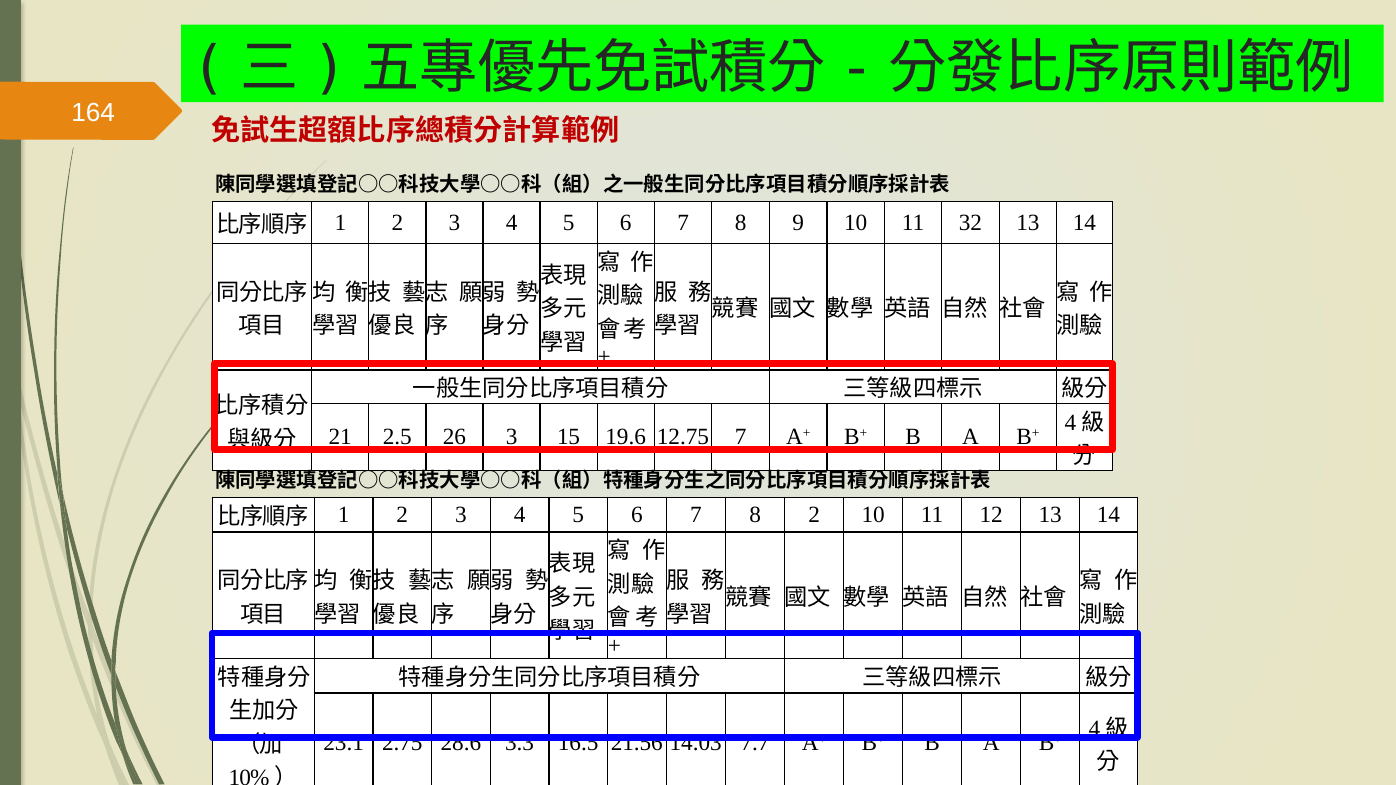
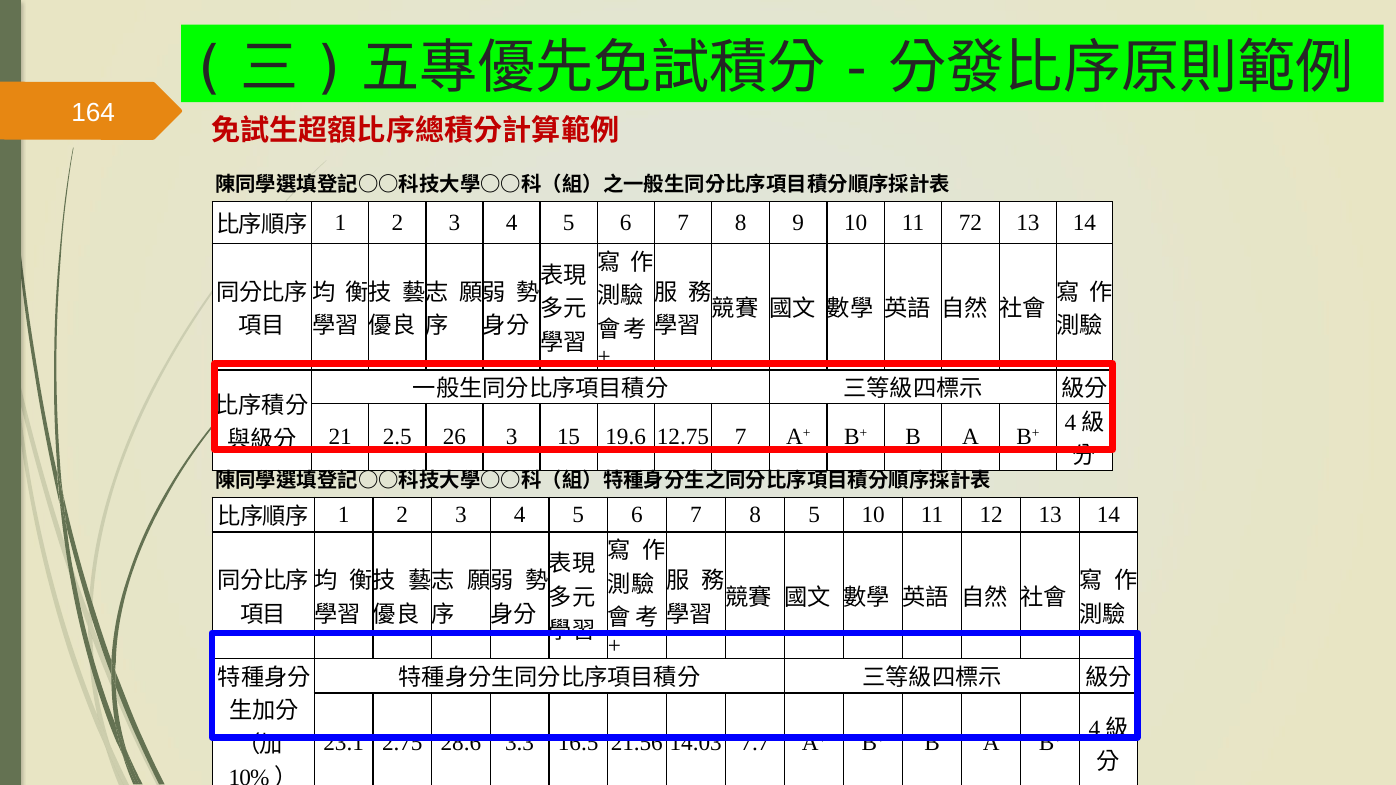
32: 32 -> 72 (970, 223)
8 2: 2 -> 5 (814, 515)
